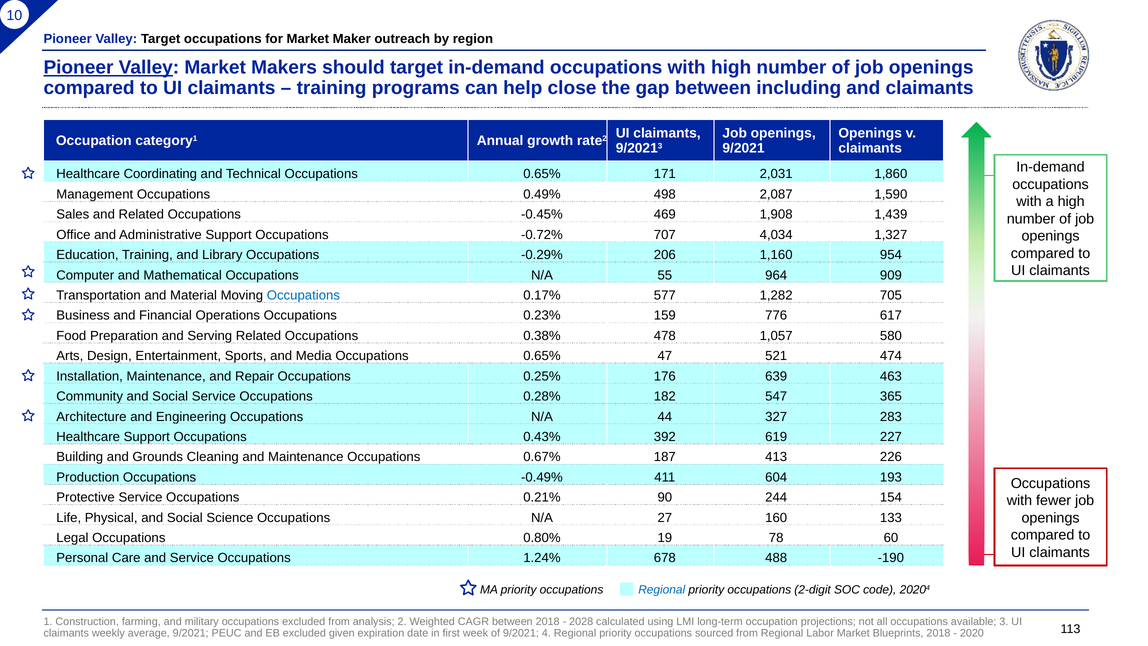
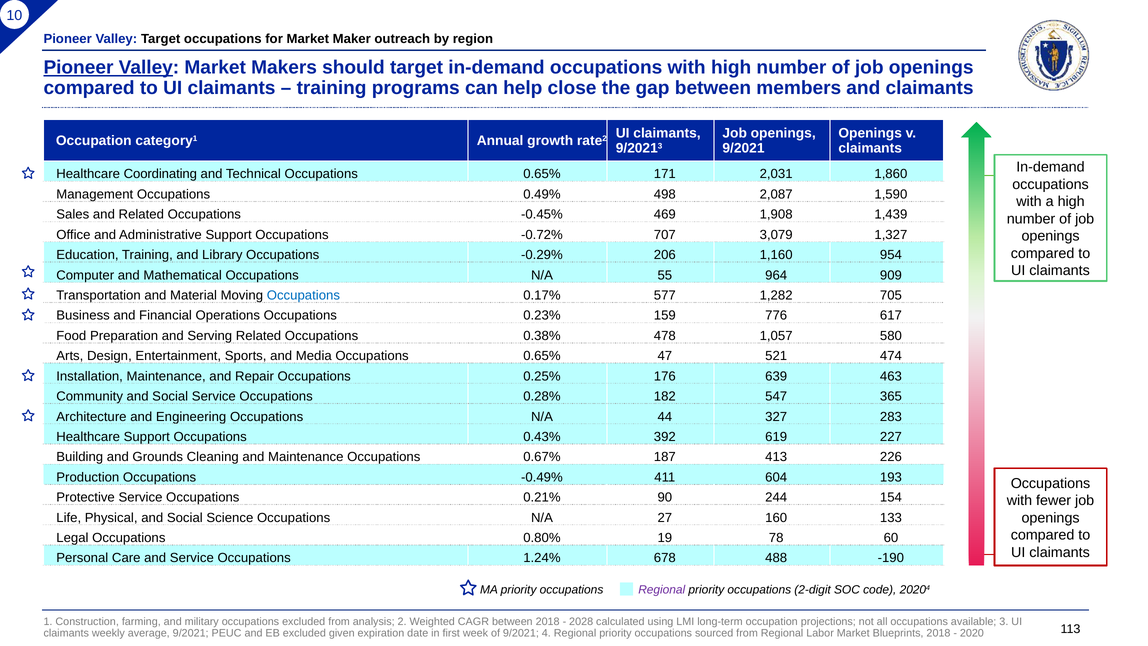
including: including -> members (799, 88)
4,034: 4,034 -> 3,079 (776, 235)
Regional colour: blue -> purple (662, 589)
